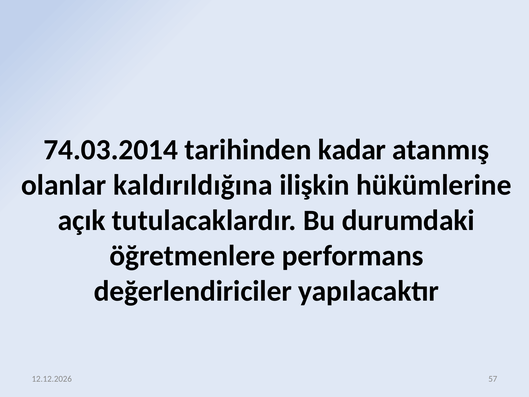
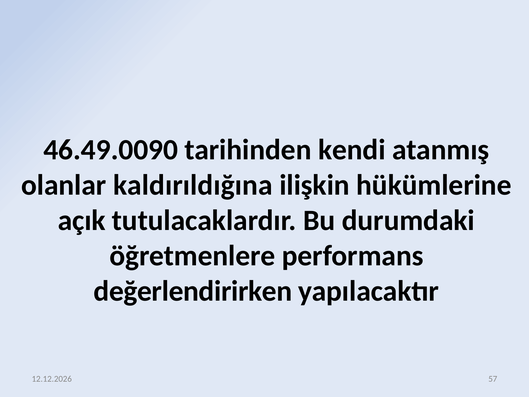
74.03.2014: 74.03.2014 -> 46.49.0090 (111, 150)
kadar: kadar -> kendi (352, 150)
değerlendiriciler: değerlendiriciler -> değerlendirirken (193, 291)
